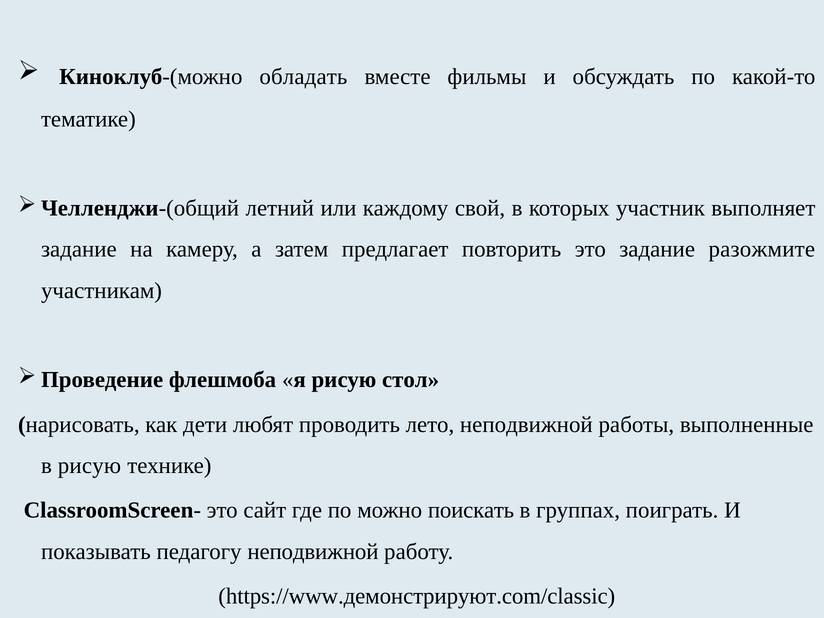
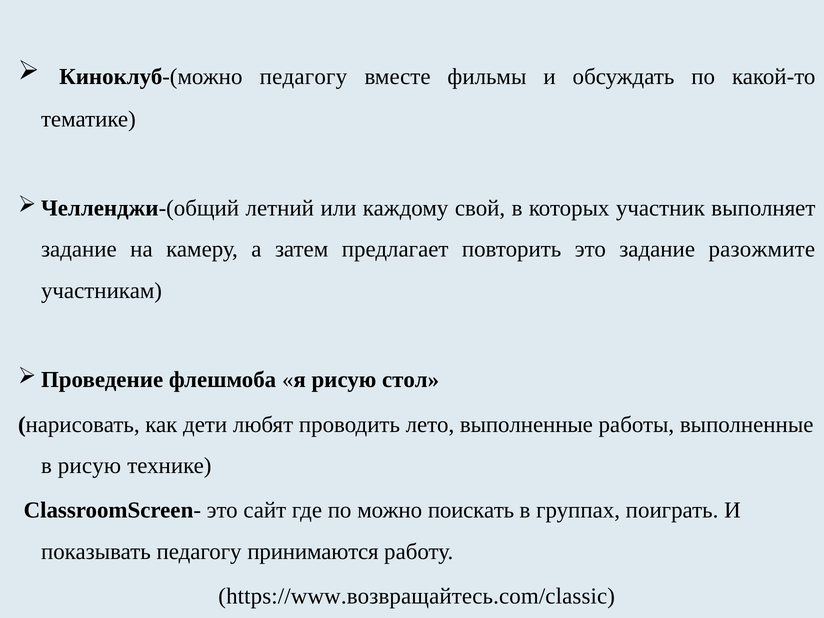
Киноклуб-(можно обладать: обладать -> педагогу (303, 77)
лето неподвижной: неподвижной -> выполненные (526, 425)
педагогу неподвижной: неподвижной -> принимаются (313, 552)
https://www.демонстрируют.com/classic: https://www.демонстрируют.com/classic -> https://www.возвращайтесь.com/classic (417, 596)
